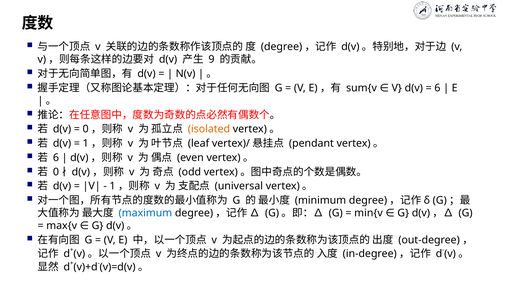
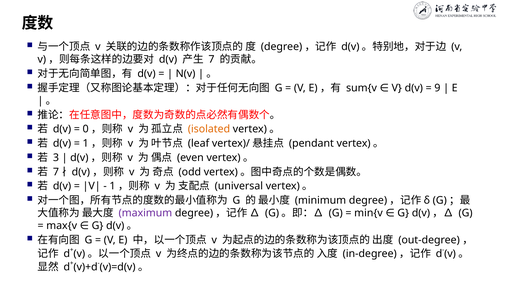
9: 9 -> 7 (211, 59)
6: 6 -> 9 (437, 88)
6: 6 -> 3 (56, 157)
0: 0 -> 7 (56, 172)
maximum colour: blue -> purple (145, 213)
